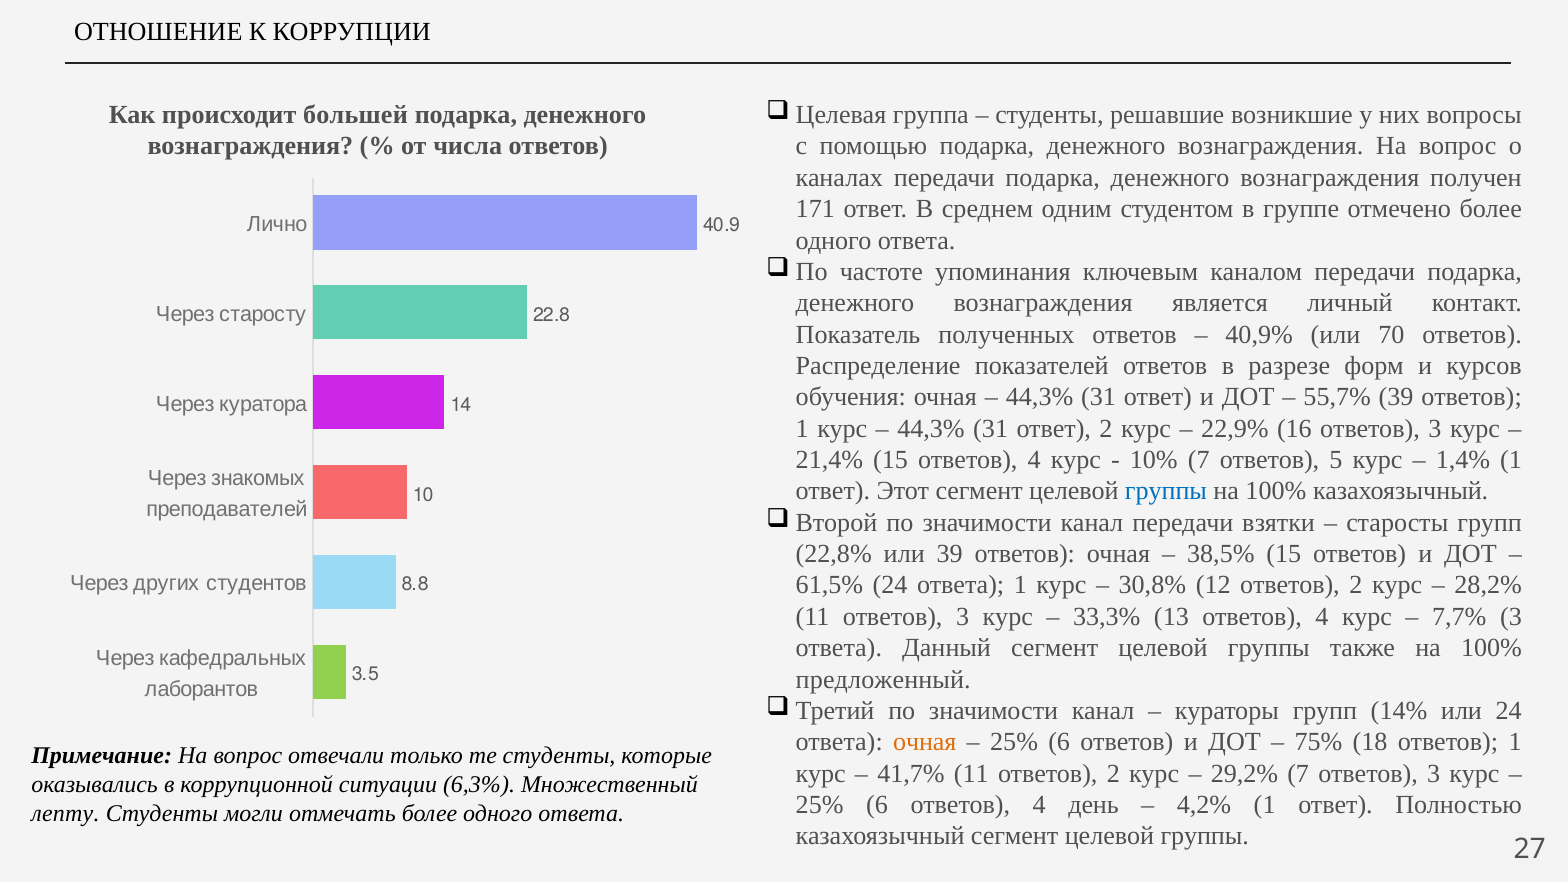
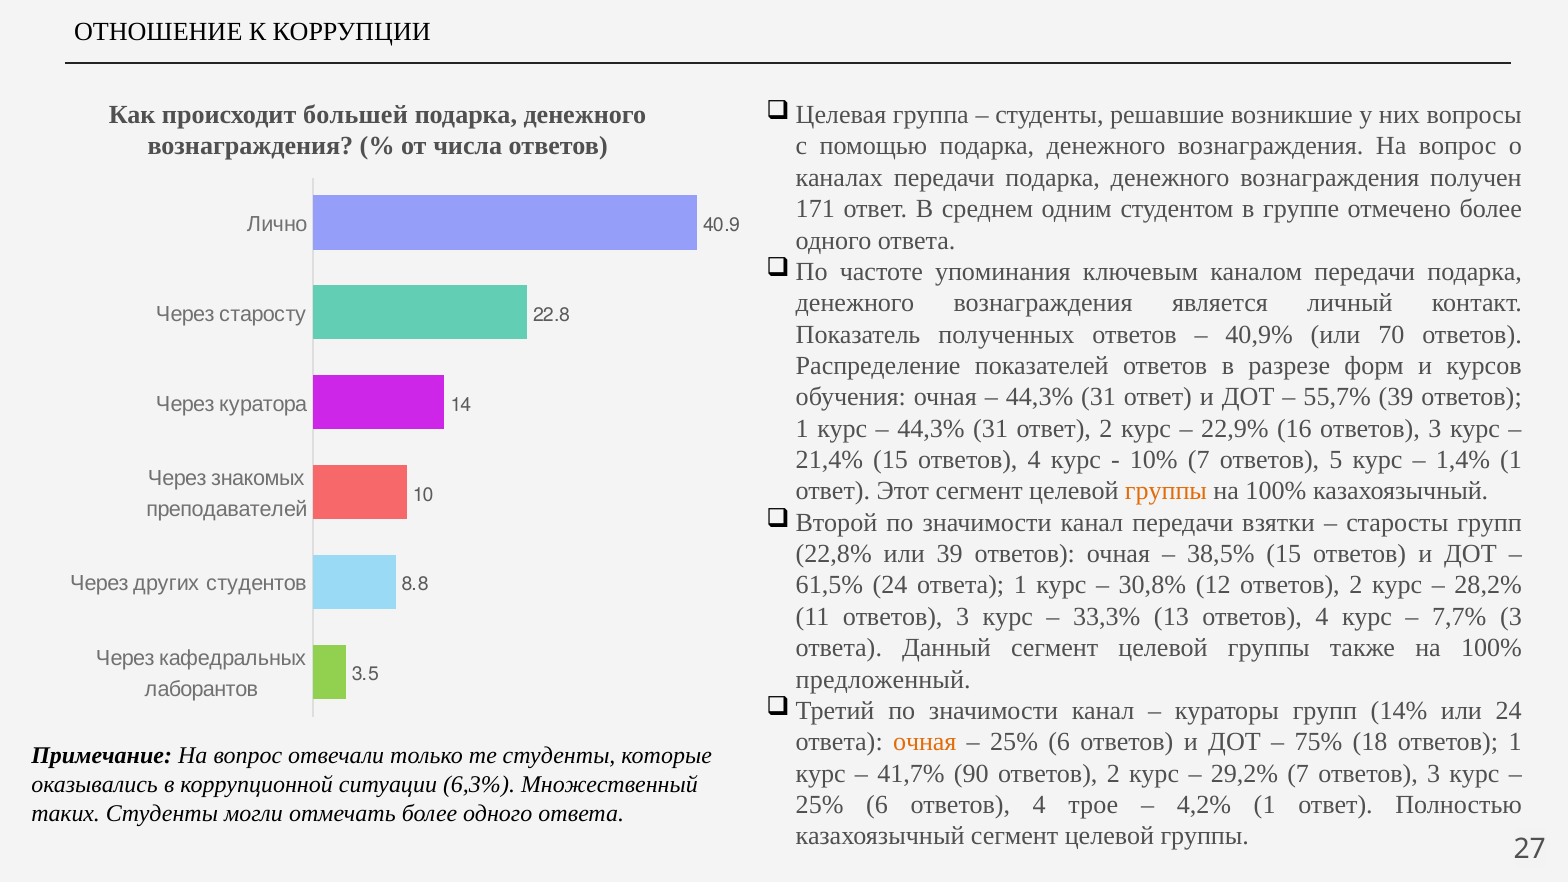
группы colour: blue -> orange (1166, 491)
41,7% 11: 11 -> 90 (971, 774)
день: день -> трое (1093, 805)
лепту: лепту -> таких (66, 814)
